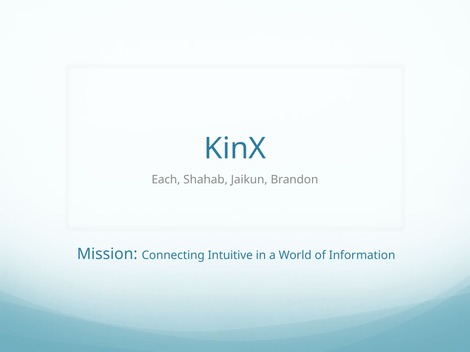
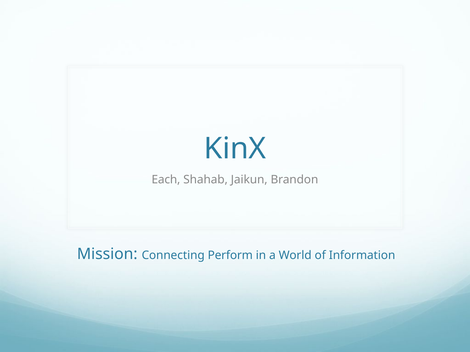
Intuitive: Intuitive -> Perform (230, 256)
